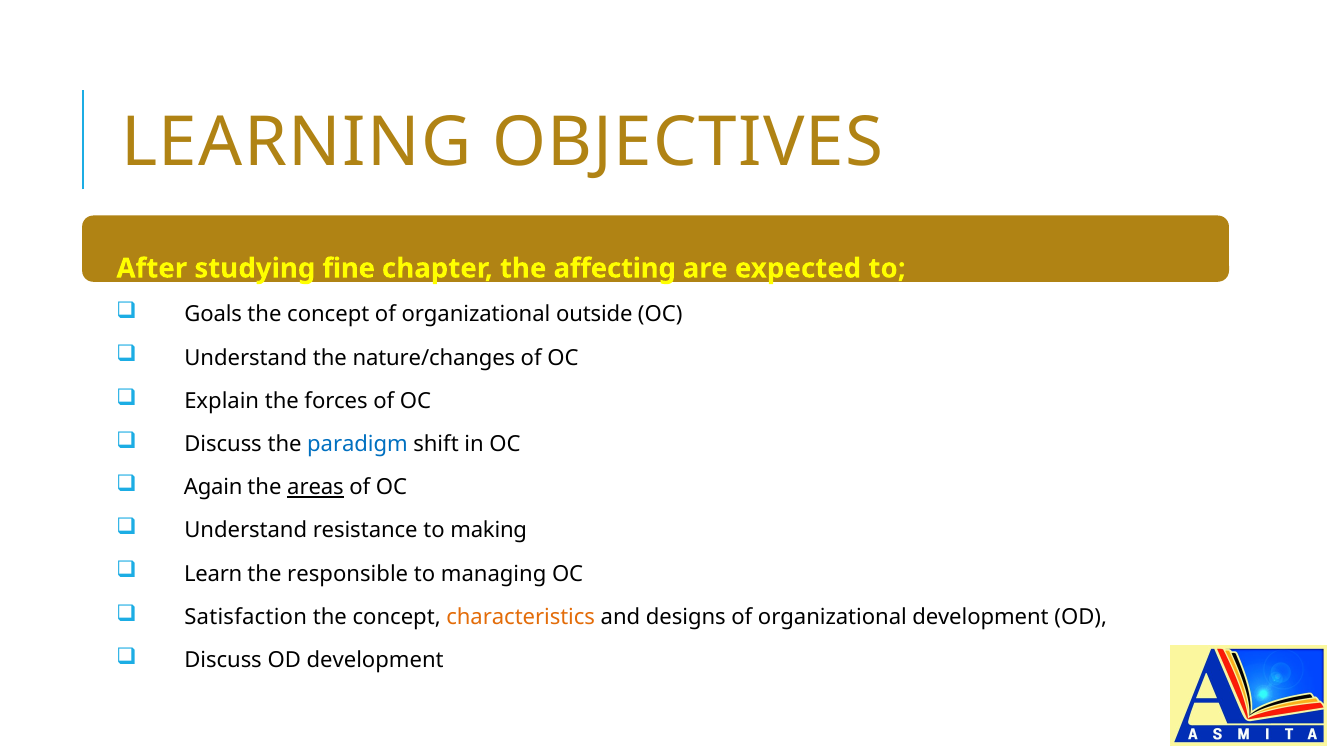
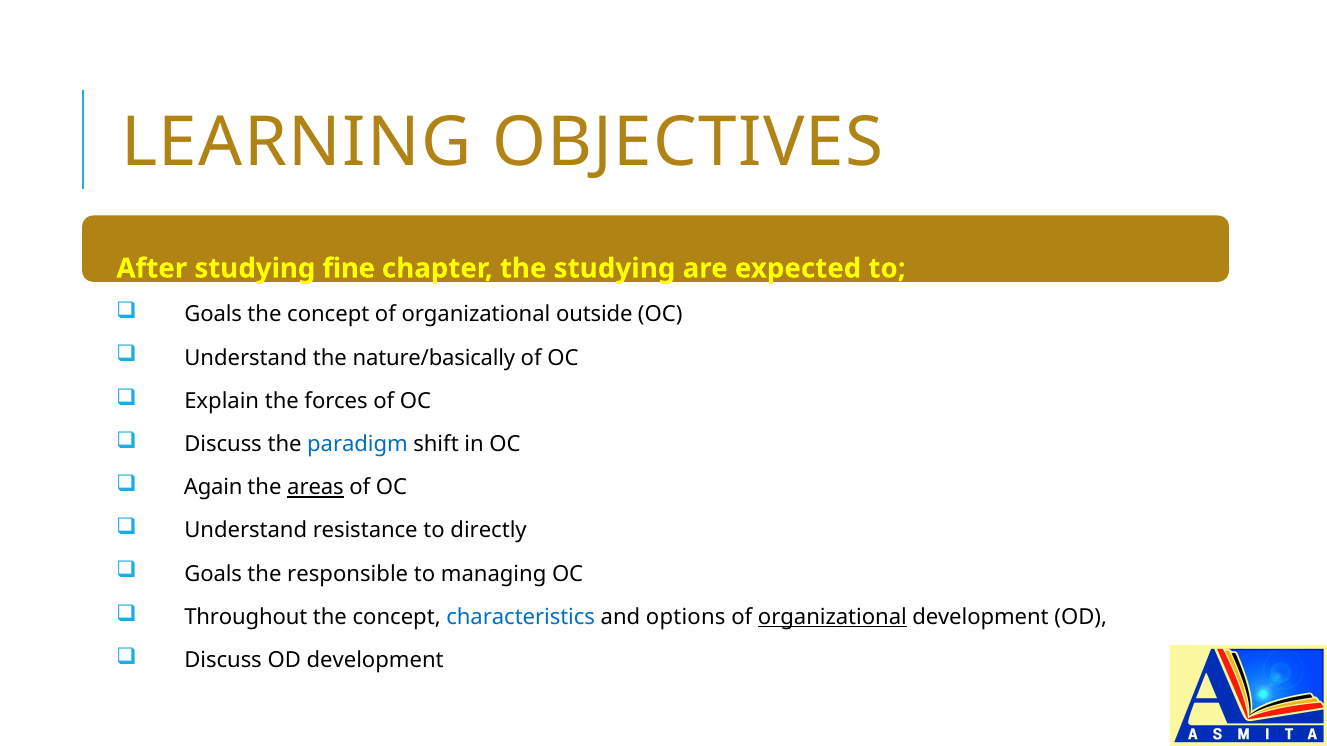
the affecting: affecting -> studying (615, 269)
nature/changes: nature/changes -> nature/basically (434, 358)
making: making -> directly (489, 531)
Learn: Learn -> Goals (213, 574)
Satisfaction: Satisfaction -> Throughout (246, 617)
characteristics colour: orange -> blue (521, 617)
designs: designs -> options (686, 617)
organizational underline: none -> present (832, 617)
